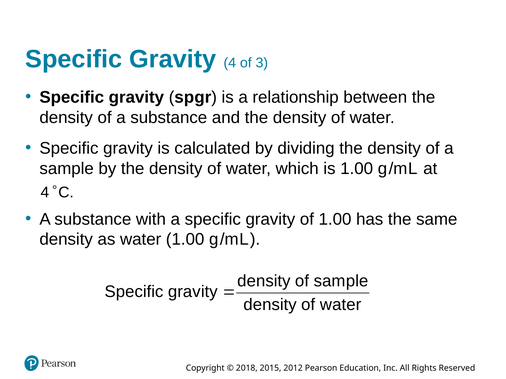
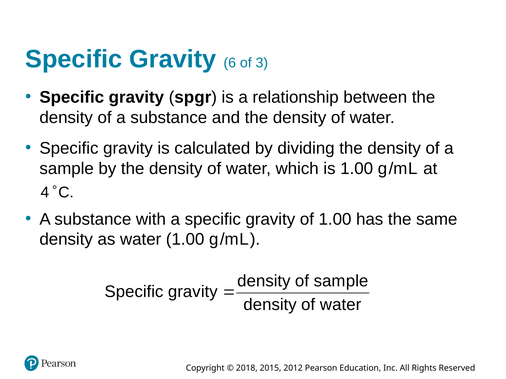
Gravity 4: 4 -> 6 (230, 63)
